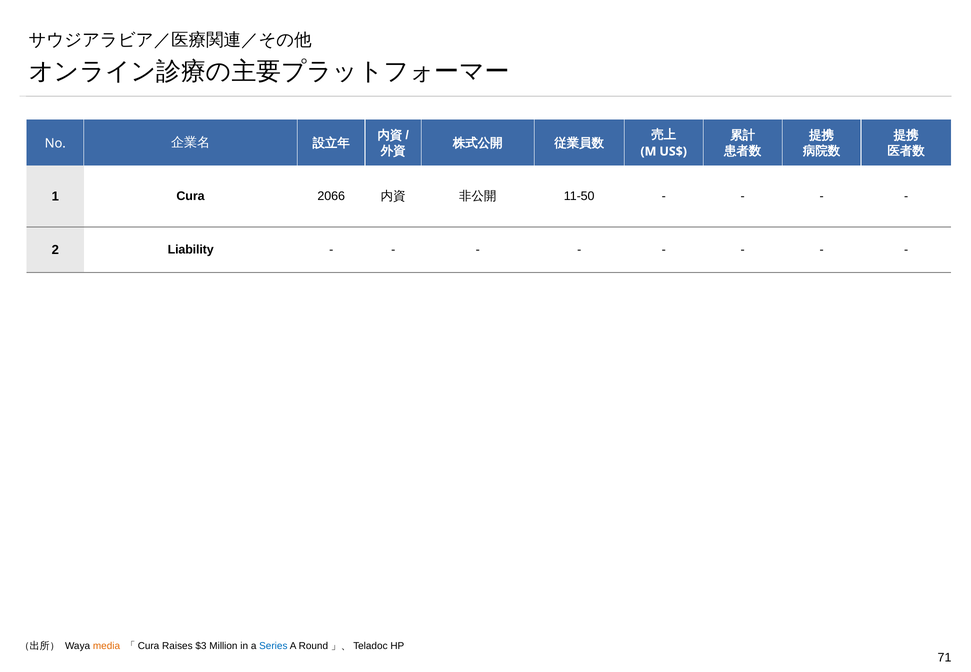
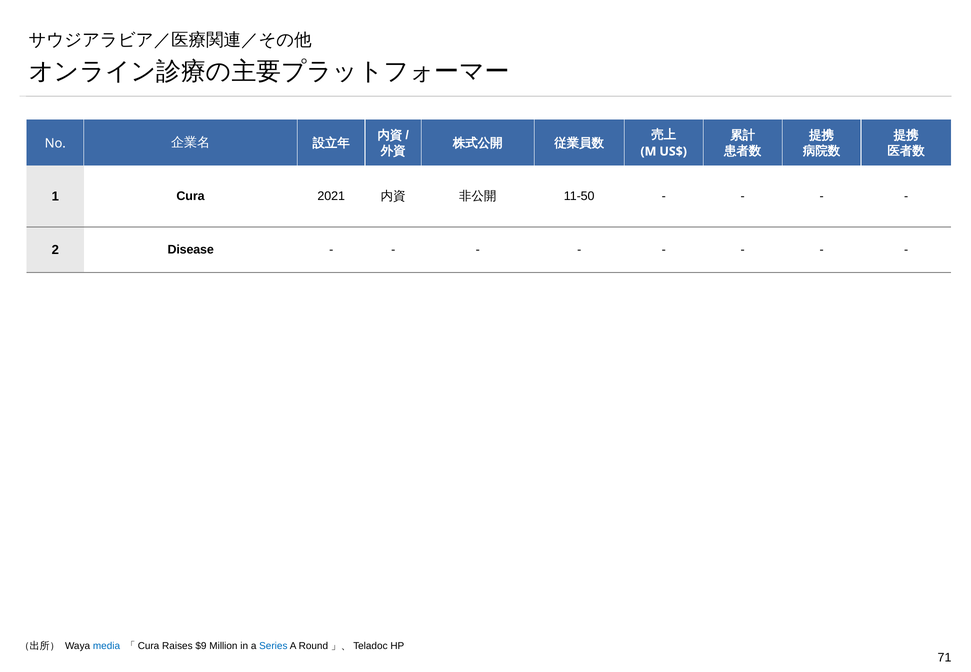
2066: 2066 -> 2021 (331, 196)
Liability: Liability -> Disease (191, 250)
media colour: orange -> blue (106, 646)
$3: $3 -> $9 (201, 646)
